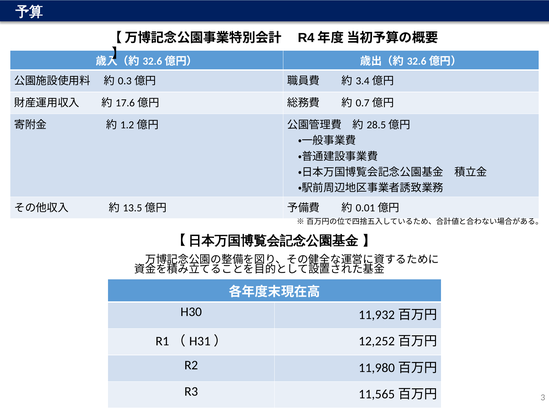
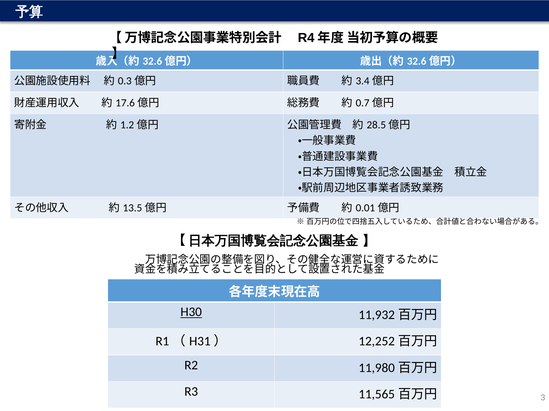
H30 underline: none -> present (191, 313)
